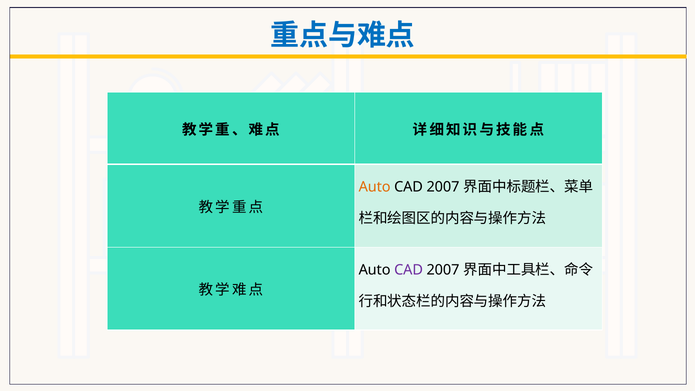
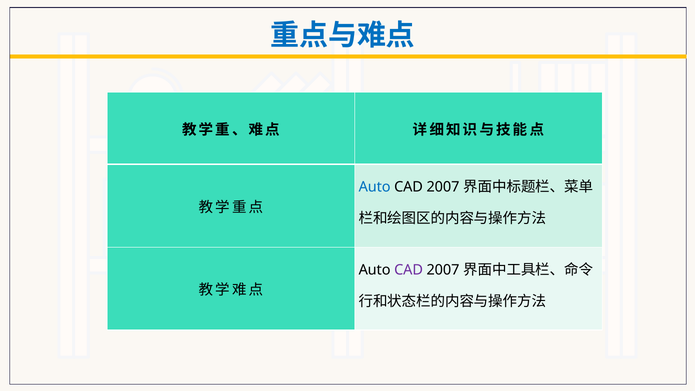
Auto colour: orange -> blue (375, 187)
